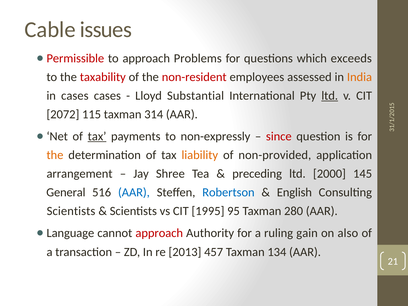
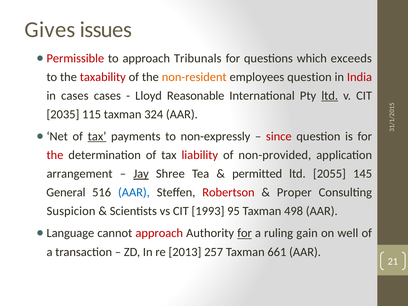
Cable: Cable -> Gives (50, 30)
Problems: Problems -> Tribunals (198, 58)
non-resident colour: red -> orange (194, 77)
employees assessed: assessed -> question (309, 77)
India colour: orange -> red (359, 77)
Substantial: Substantial -> Reasonable (196, 96)
2072: 2072 -> 2035 (63, 114)
314: 314 -> 324 (154, 114)
the colour: orange -> red (55, 155)
liability colour: orange -> red (200, 155)
Jay underline: none -> present (141, 174)
preceding: preceding -> permitted (257, 174)
2000: 2000 -> 2055 (329, 174)
Robertson colour: blue -> red (228, 192)
English: English -> Proper (294, 192)
Scientists: Scientists -> Suspicion (71, 211)
1995: 1995 -> 1993 (208, 211)
280: 280 -> 498 (294, 211)
for underline: none -> present (245, 233)
also: also -> well (348, 233)
457: 457 -> 257 (214, 252)
134: 134 -> 661 (277, 252)
